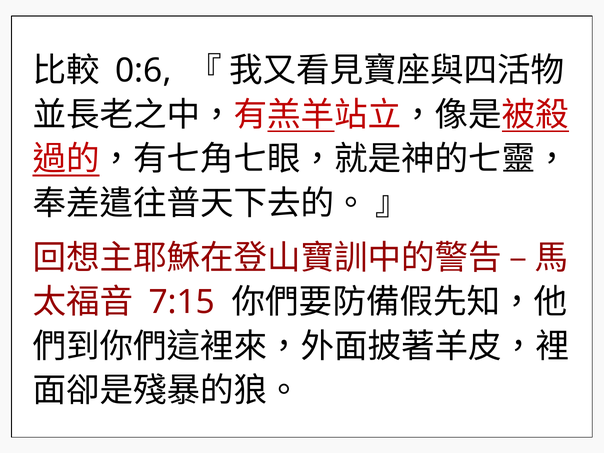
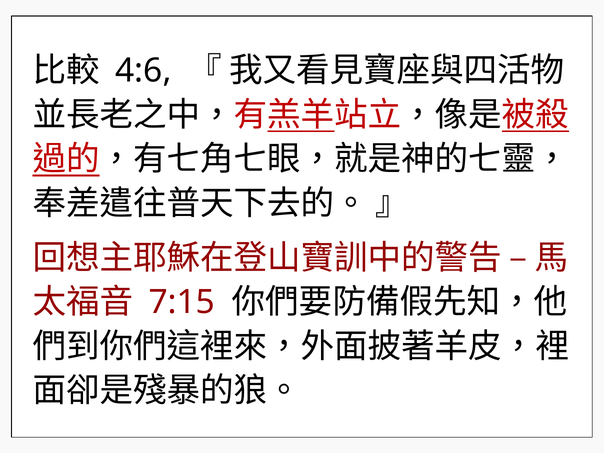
0:6: 0:6 -> 4:6 (143, 71)
